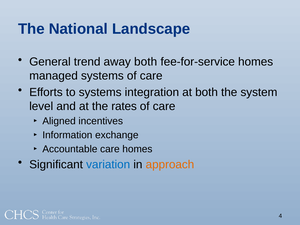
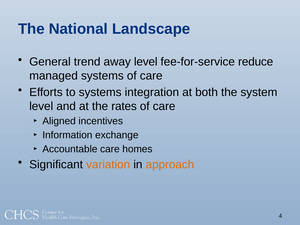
away both: both -> level (146, 62)
fee-for-service homes: homes -> reduce (256, 62)
variation colour: blue -> orange (108, 165)
